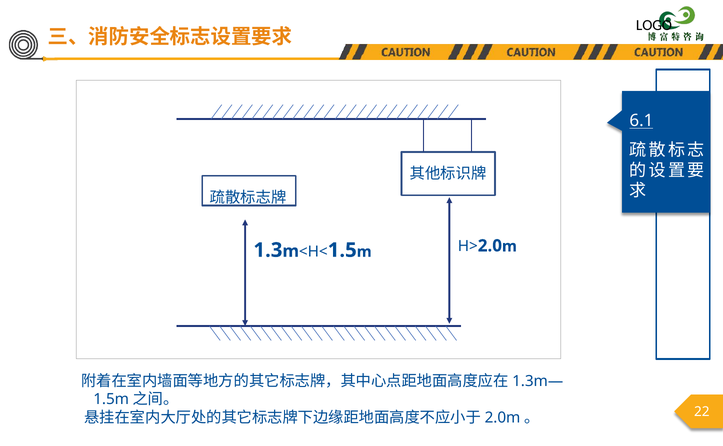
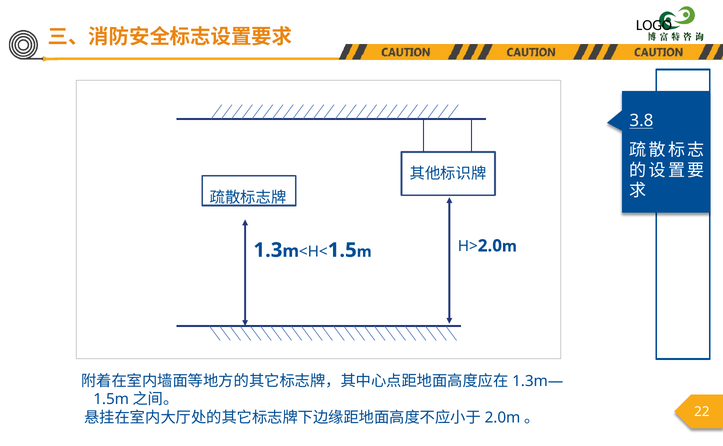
6.1: 6.1 -> 3.8 (641, 120)
